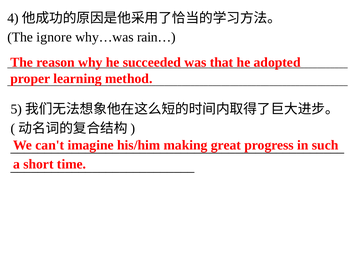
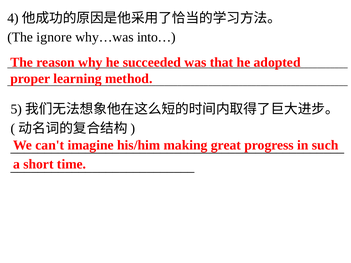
rain…: rain… -> into… (156, 37)
